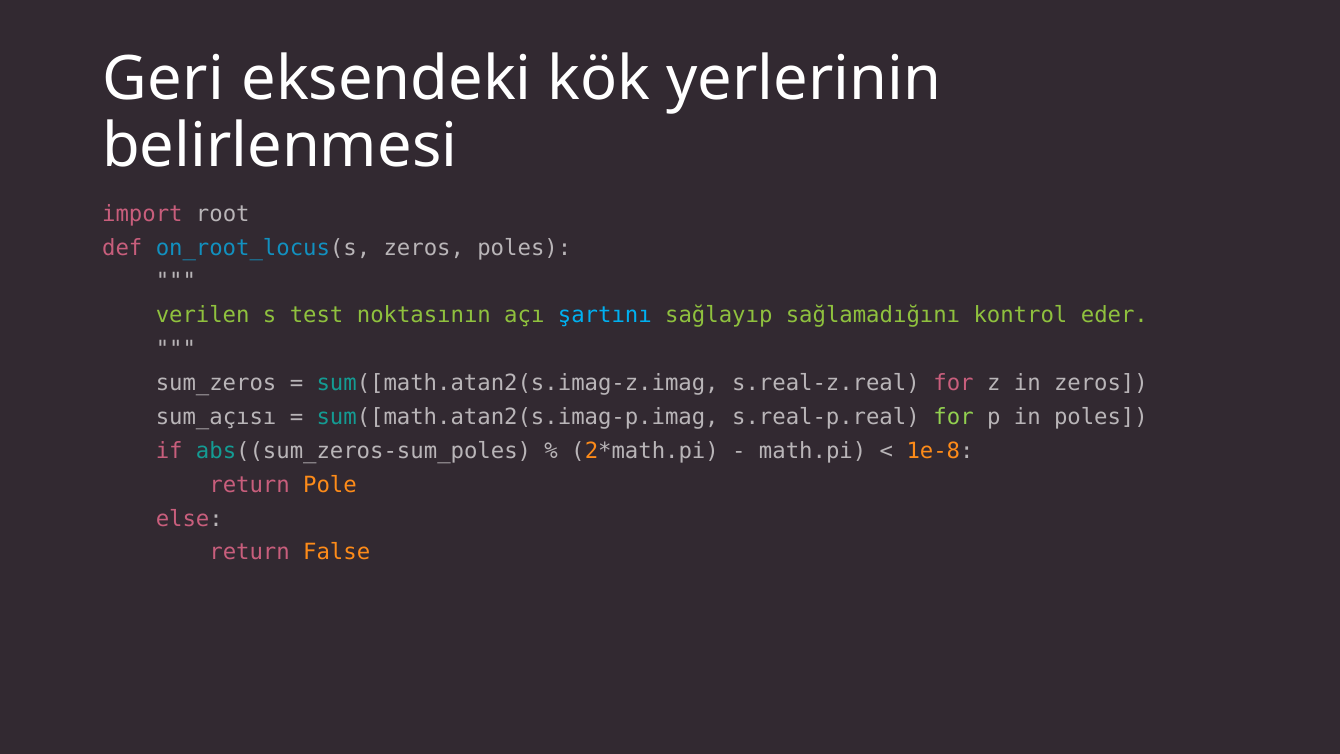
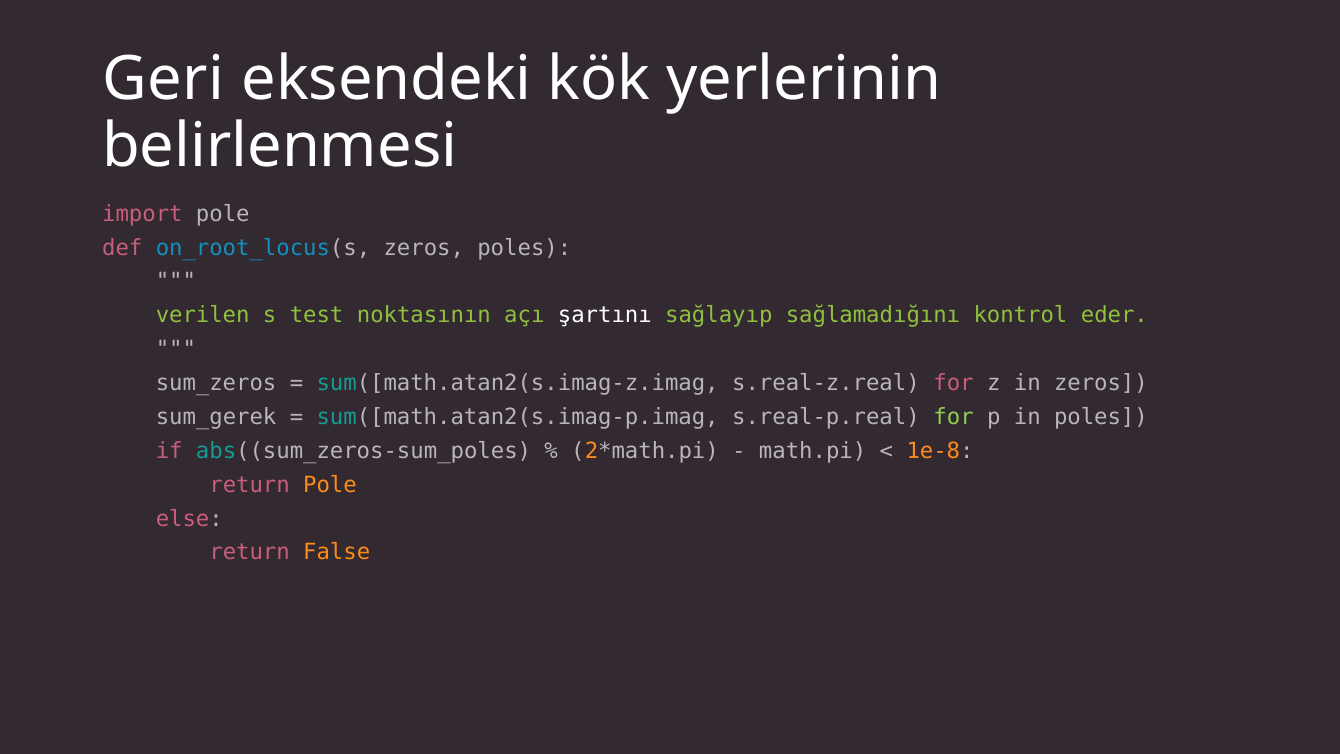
import root: root -> pole (223, 214)
şartını colour: light blue -> white (605, 315)
sum_açısı: sum_açısı -> sum_gerek (216, 417)
